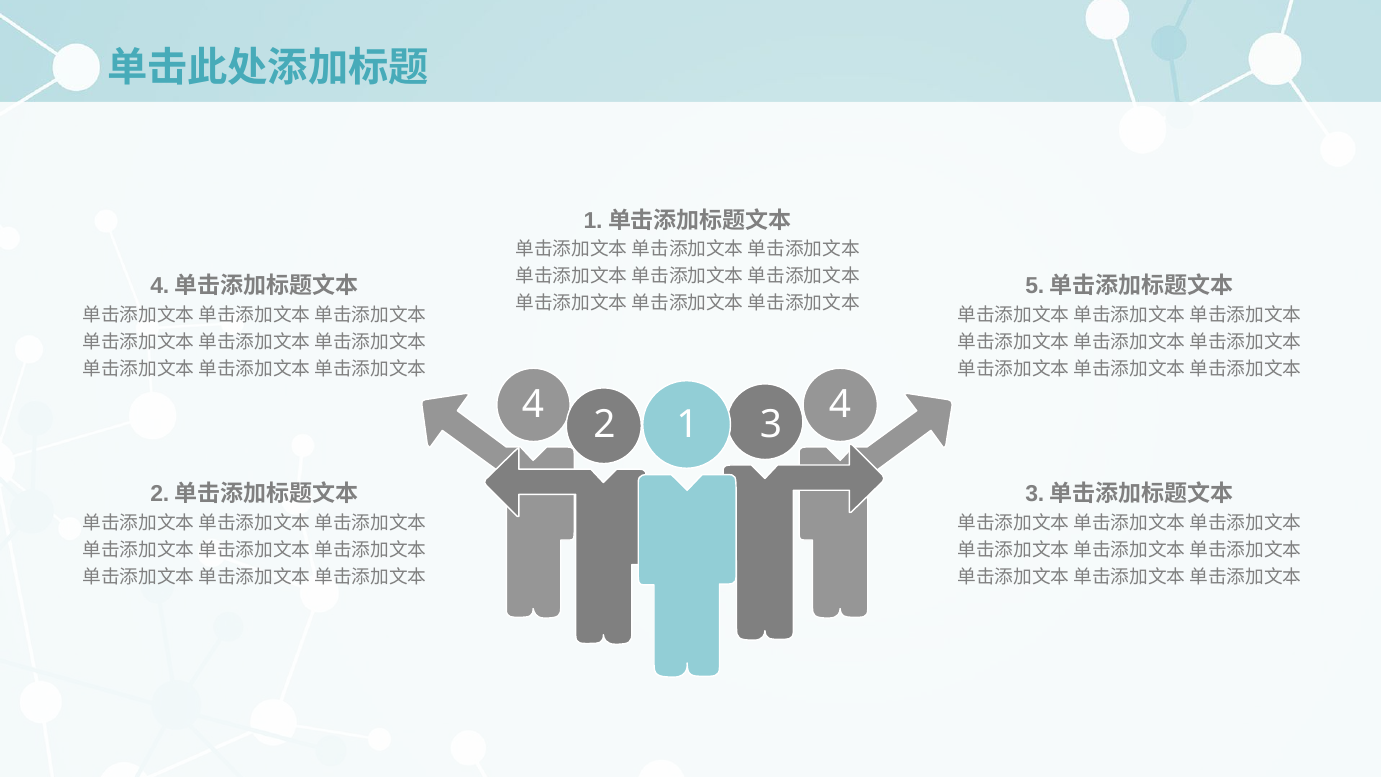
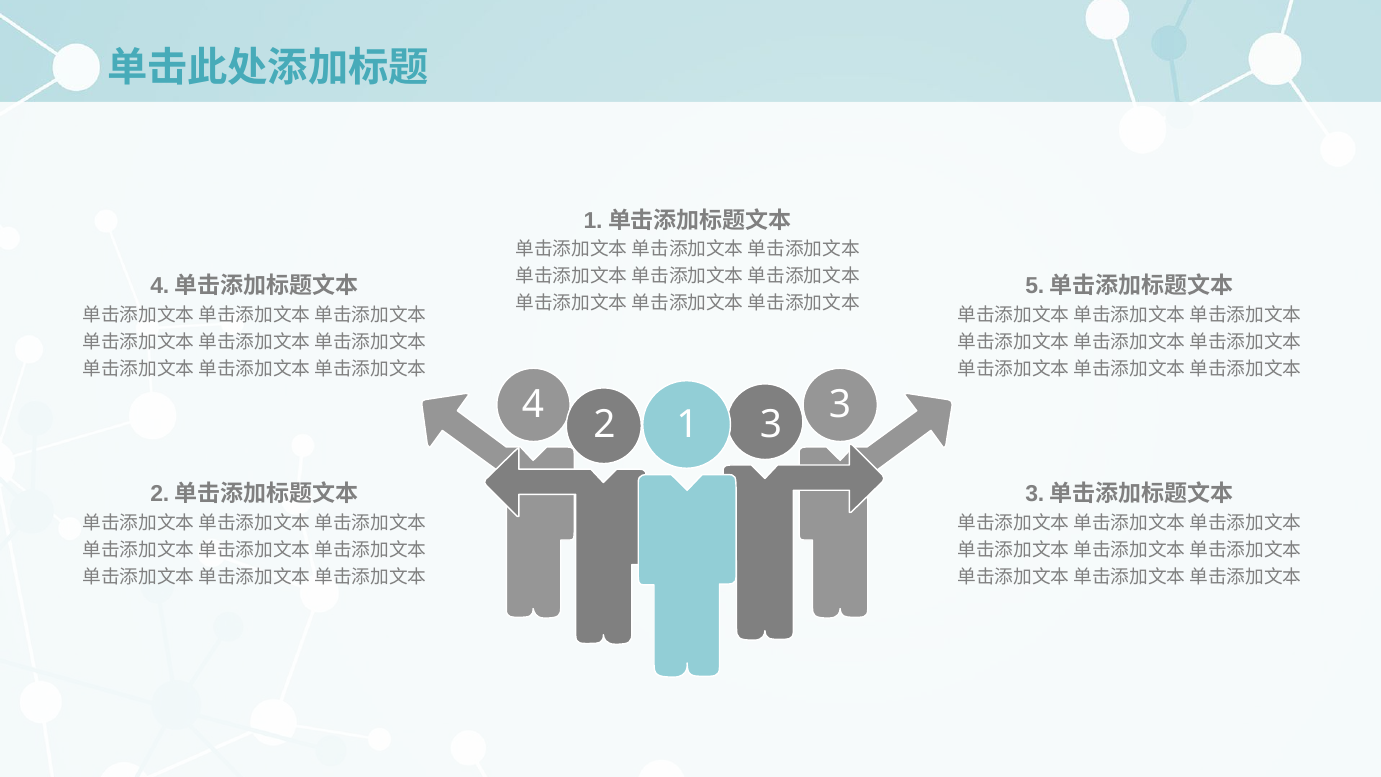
4 4: 4 -> 3 (840, 405)
